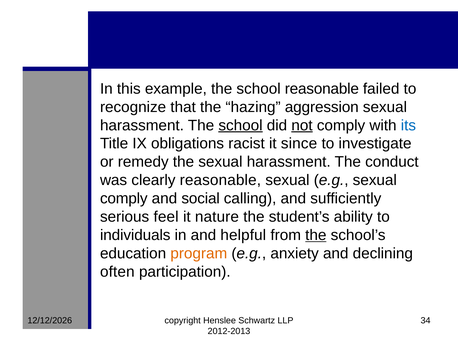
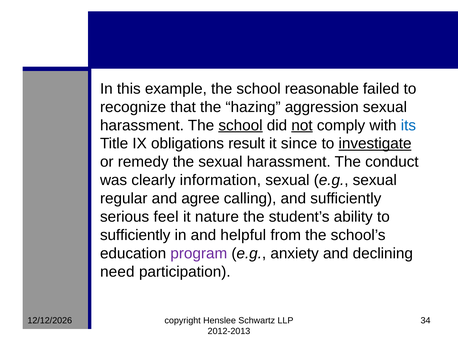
racist: racist -> result (247, 144)
investigate underline: none -> present (375, 144)
clearly reasonable: reasonable -> information (220, 180)
comply: comply -> regular (124, 199)
social: social -> agree (201, 199)
individuals: individuals -> sufficiently (135, 235)
the underline: present -> none (316, 235)
program colour: orange -> purple (199, 254)
often: often -> need (117, 272)
